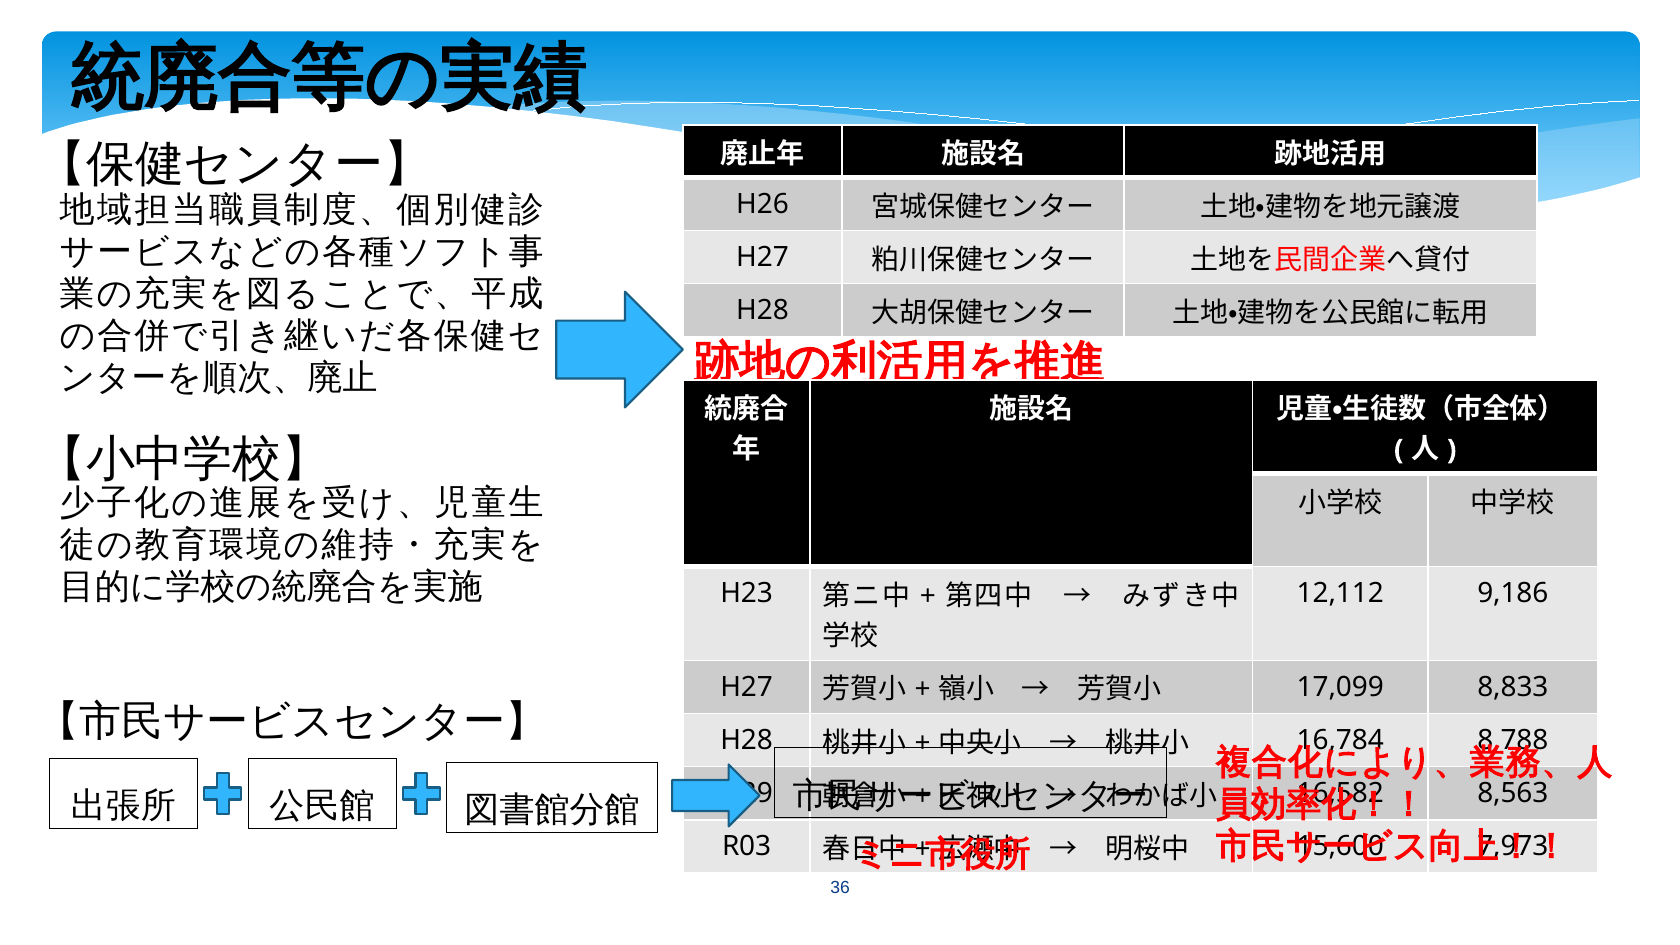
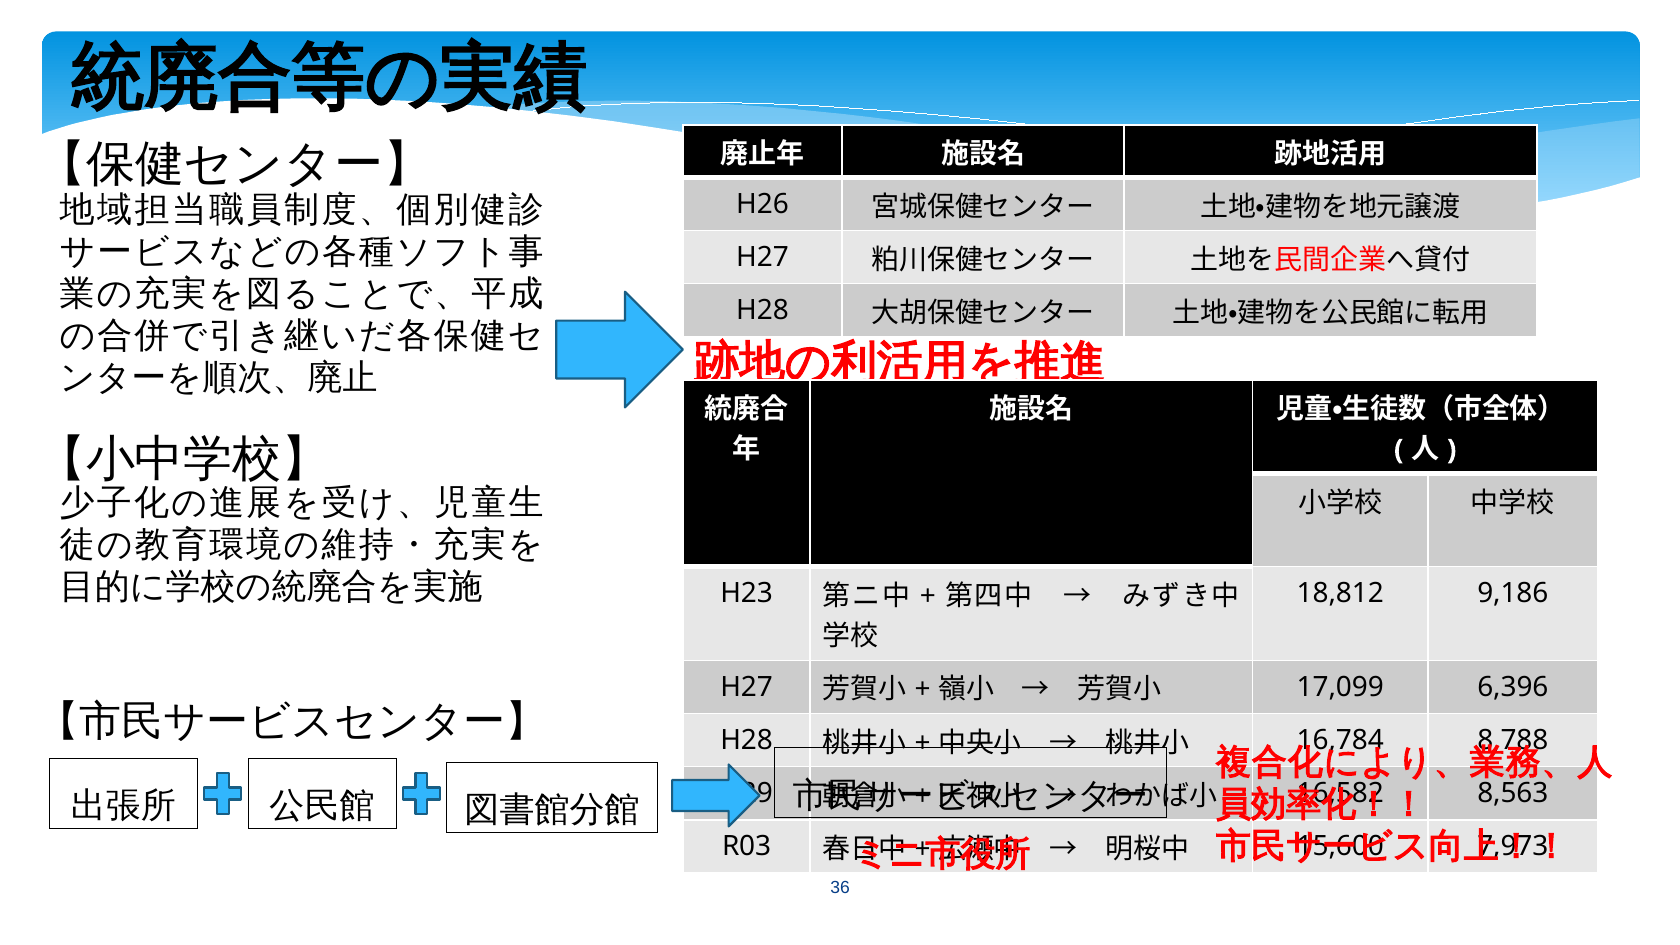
12,112: 12,112 -> 18,812 (1340, 594)
8,833: 8,833 -> 6,396 (1513, 687)
